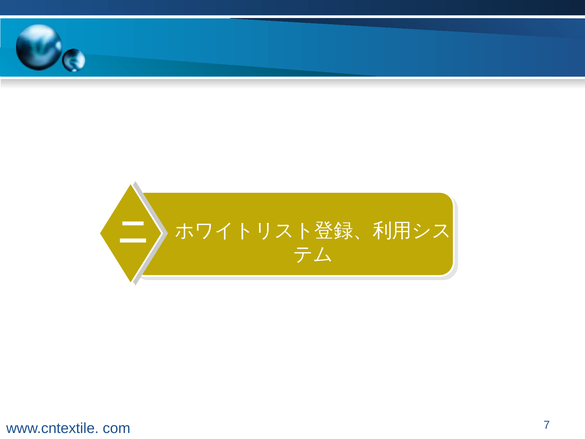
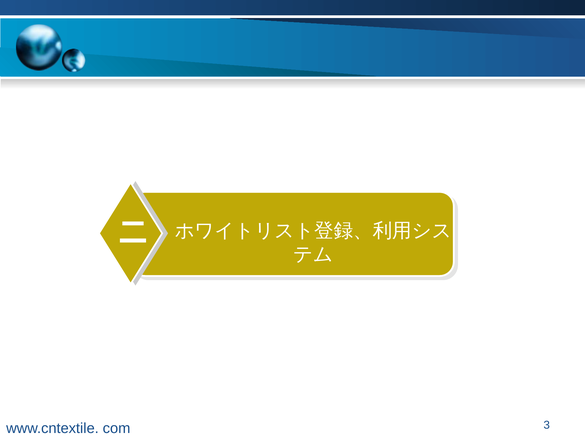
7: 7 -> 3 (547, 425)
